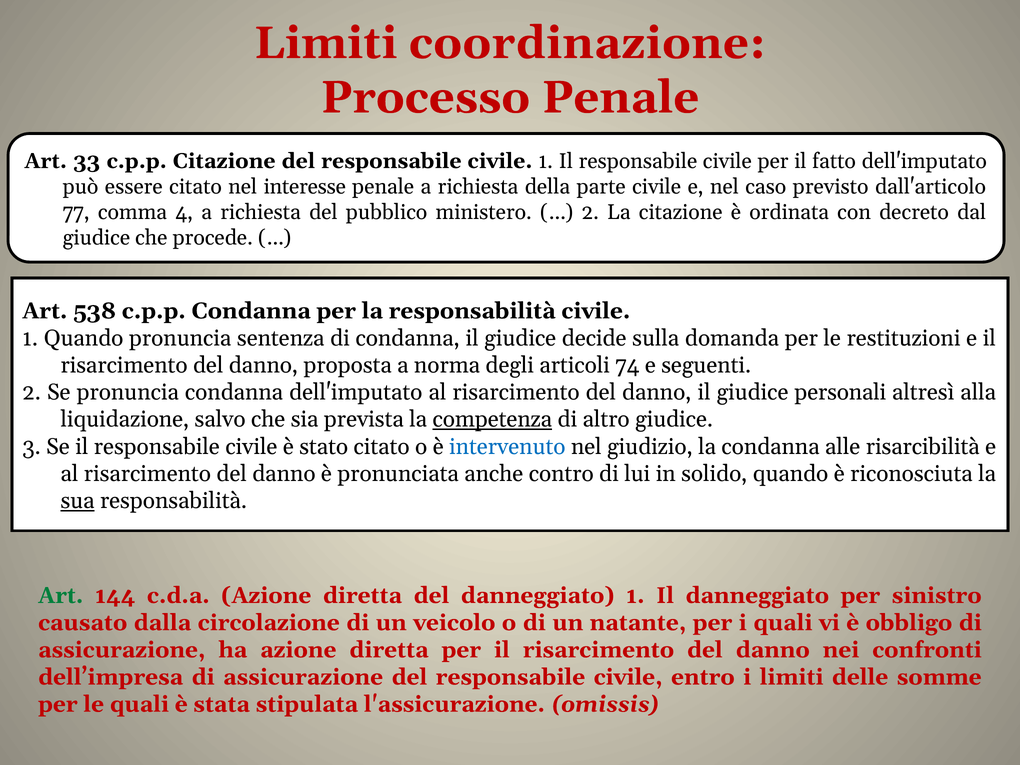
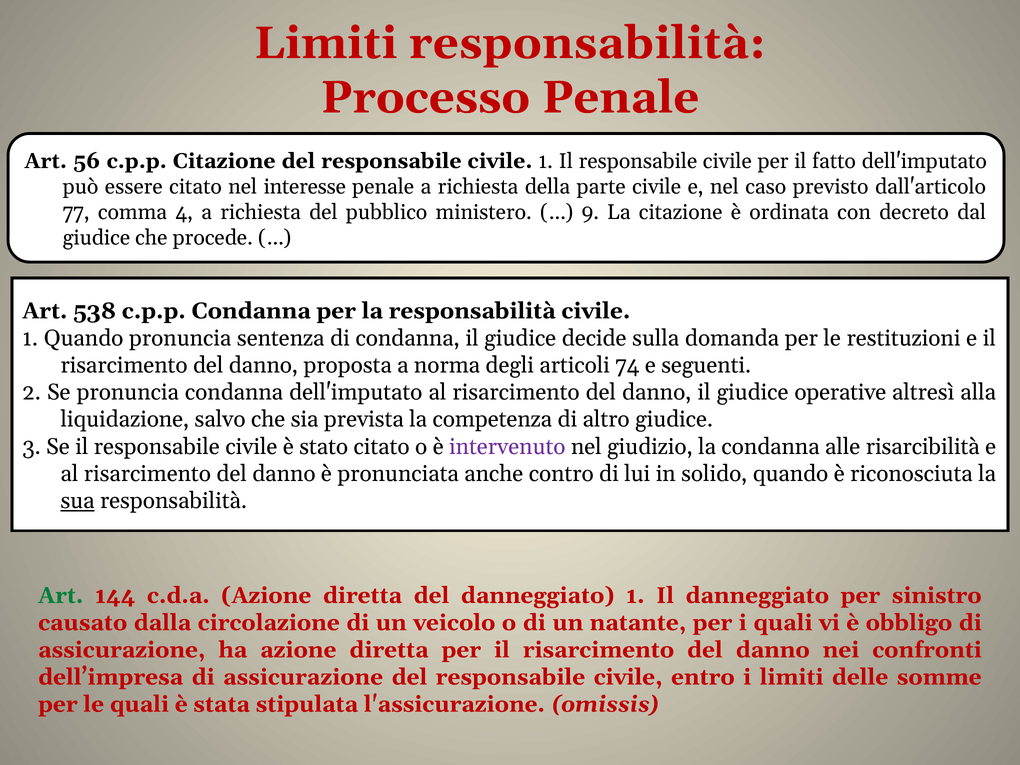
Limiti coordinazione: coordinazione -> responsabilità (587, 43)
33: 33 -> 56 (87, 161)
2: 2 -> 9 (590, 212)
personali: personali -> operative (840, 392)
competenza underline: present -> none (492, 419)
intervenuto colour: blue -> purple (507, 447)
